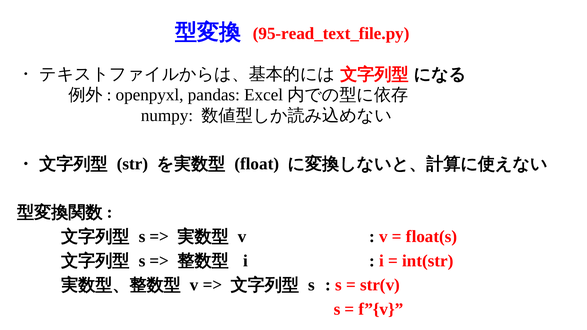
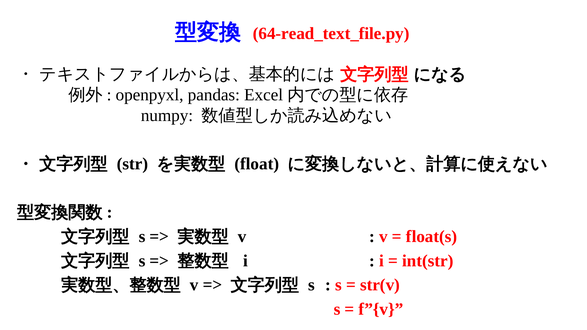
95-read_text_file.py: 95-read_text_file.py -> 64-read_text_file.py (331, 34)
